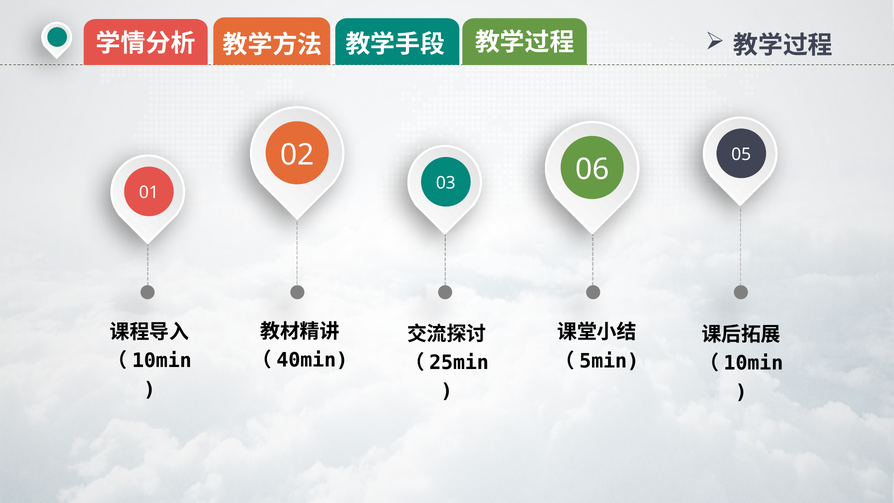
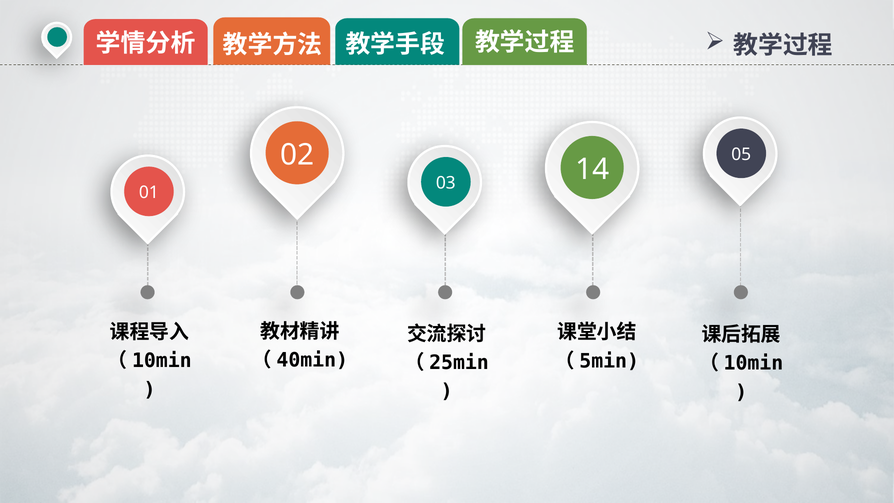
06: 06 -> 14 (592, 170)
